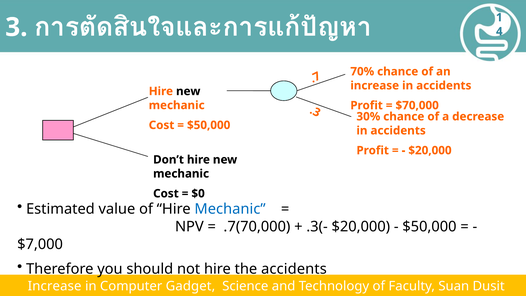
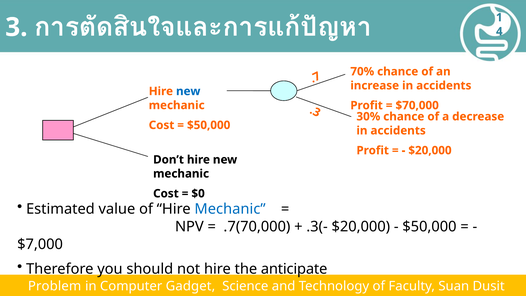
new colour: black -> blue (188, 91)
the accidents: accidents -> anticipate (294, 269)
Increase: Increase -> Problem (55, 286)
